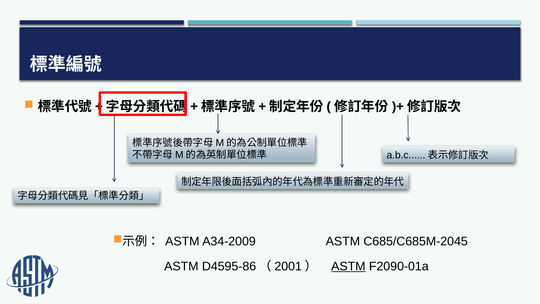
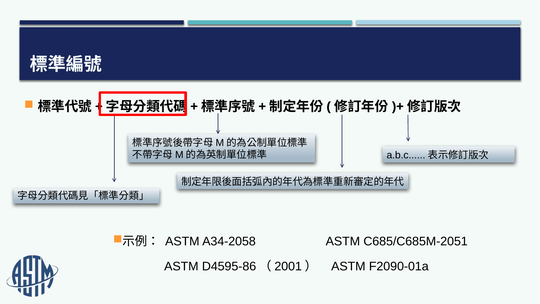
A34-2009: A34-2009 -> A34-2058 (229, 241)
C685/C685M-2045: C685/C685M-2045 -> C685/C685M-2051 (416, 241)
ASTM underline: present -> none (348, 266)
